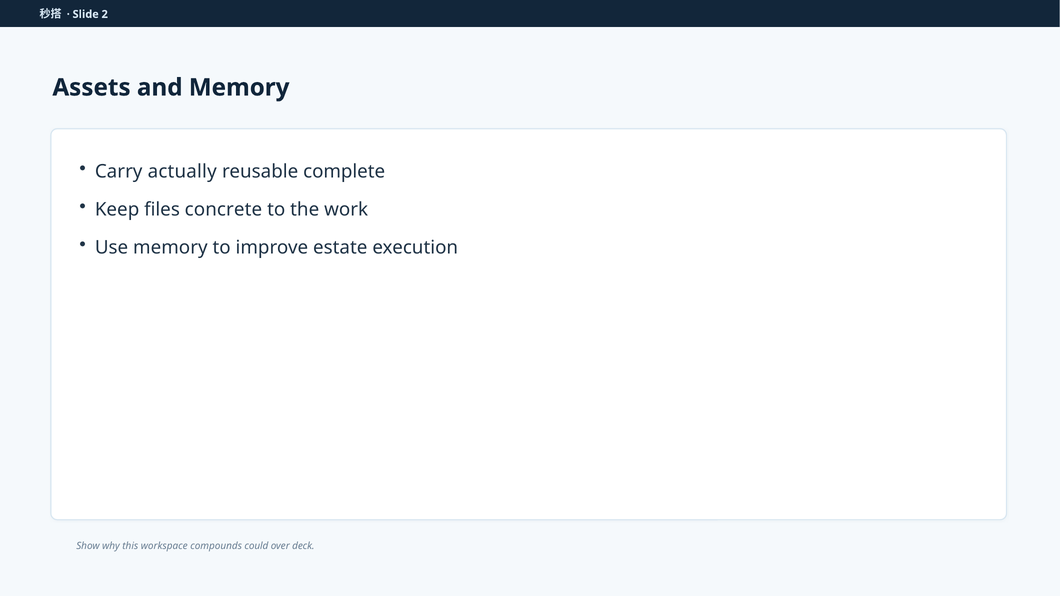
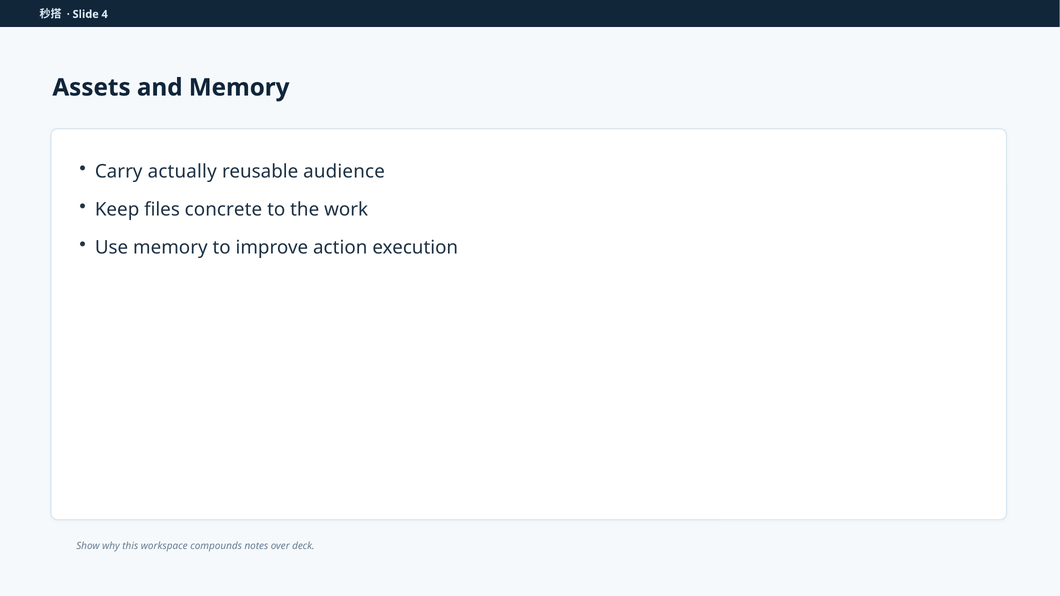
2: 2 -> 4 (105, 14)
complete: complete -> audience (344, 172)
estate: estate -> action (340, 248)
could: could -> notes (256, 546)
